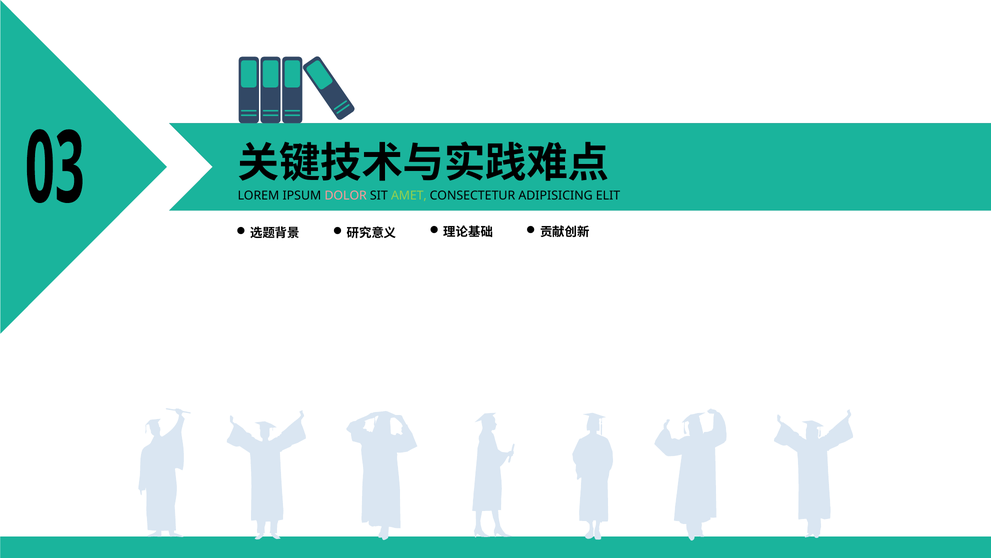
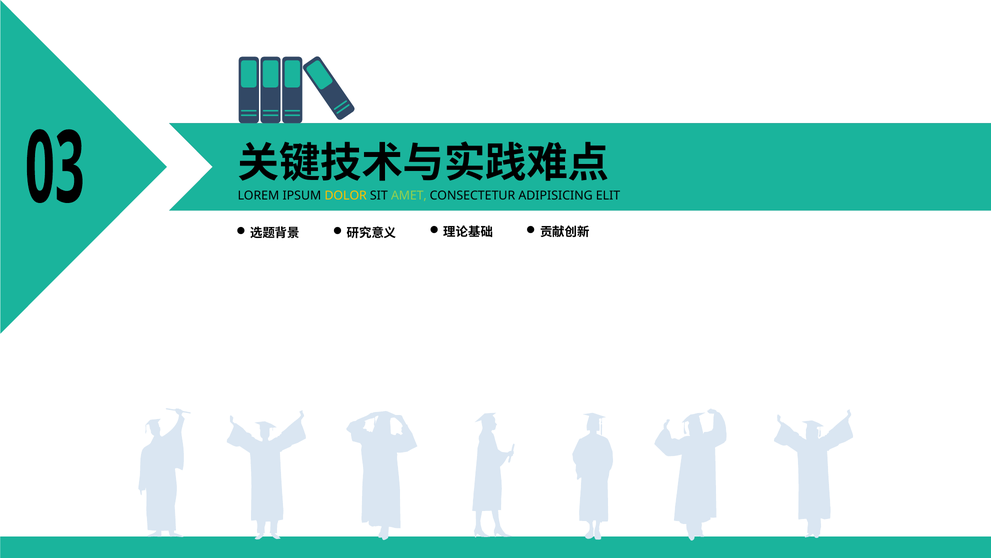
DOLOR colour: pink -> yellow (346, 196)
